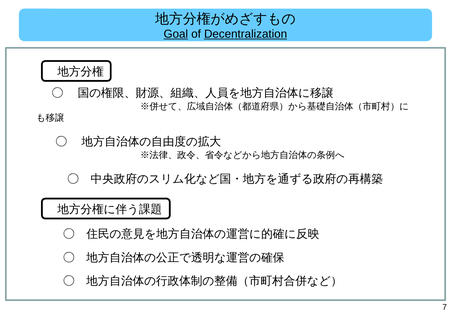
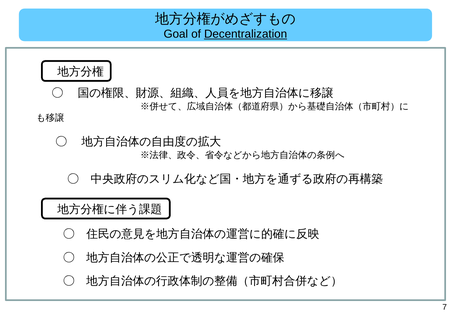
Goal underline: present -> none (176, 34)
